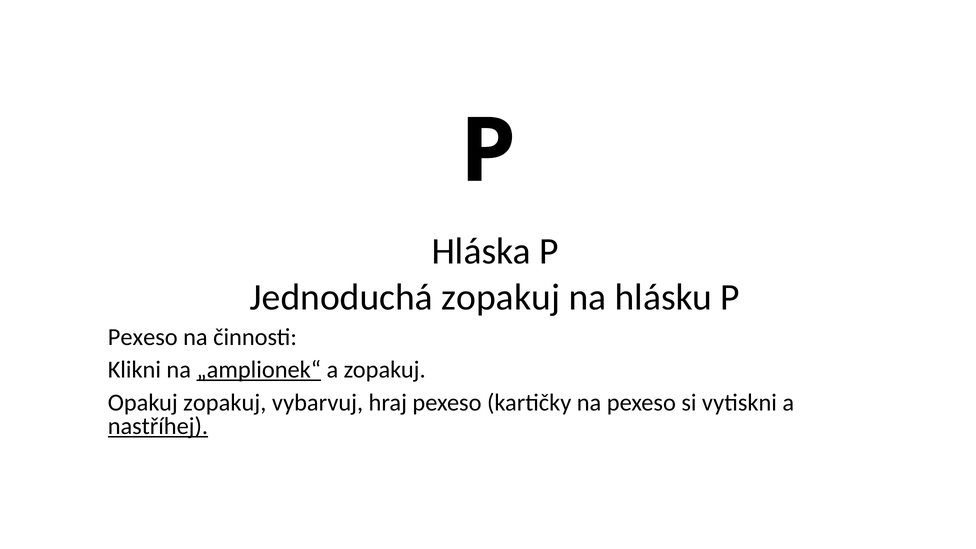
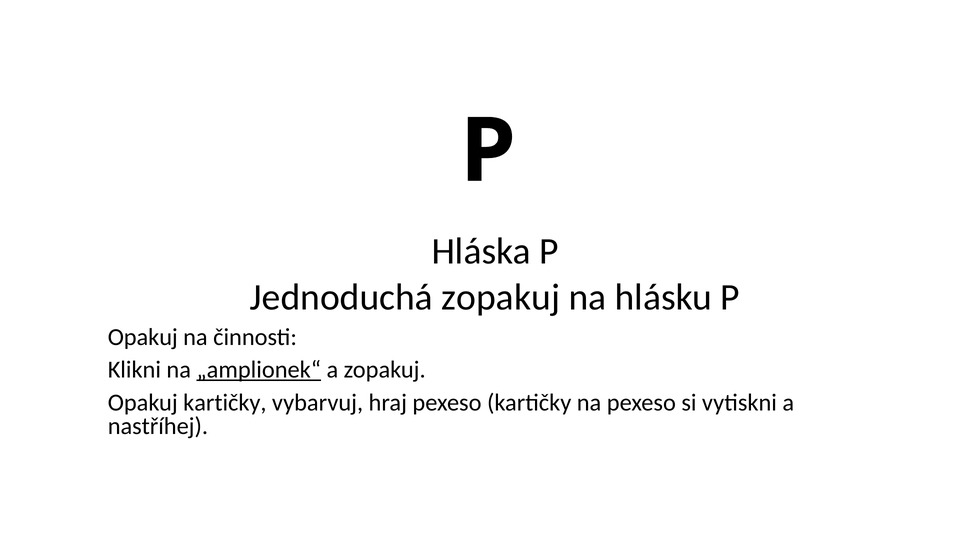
Pexeso: Pexeso -> Opakuj (143, 337)
Opakuj zopakuj: zopakuj -> kartičky (225, 403)
nastříhej underline: present -> none (158, 426)
